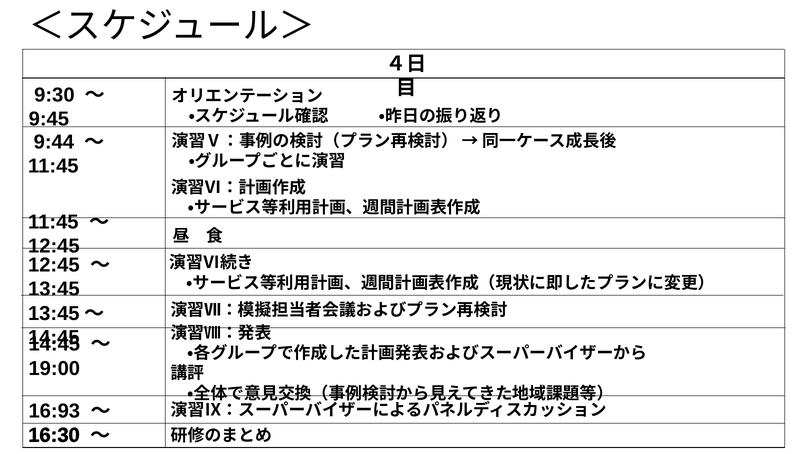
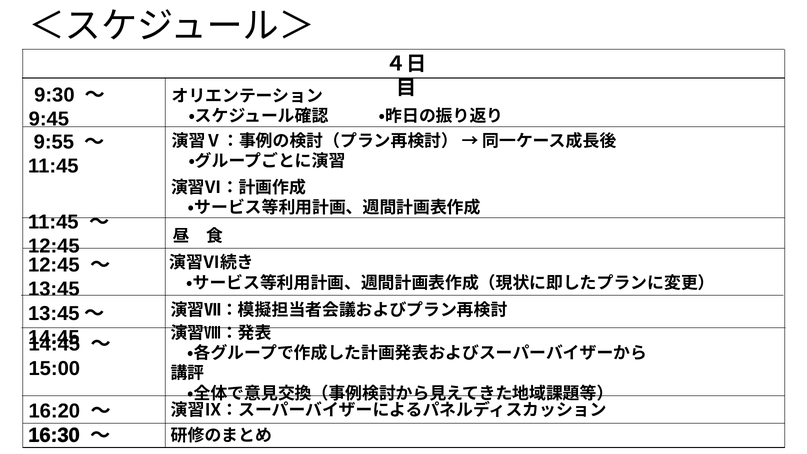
9:44: 9:44 -> 9:55 (54, 142)
19:00: 19:00 -> 15:00 (54, 368)
16:93: 16:93 -> 16:20 (54, 411)
